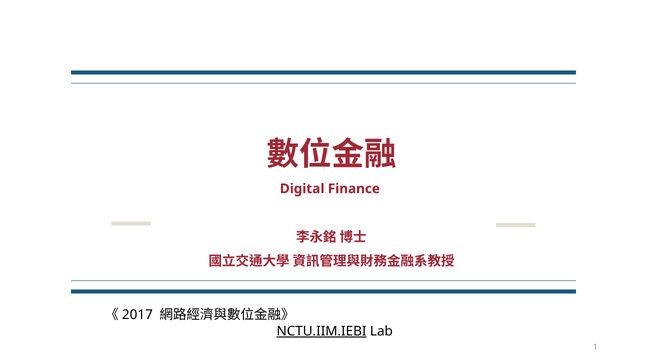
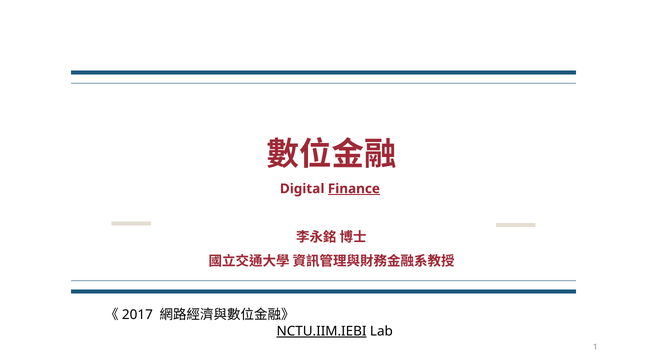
Finance underline: none -> present (354, 189)
